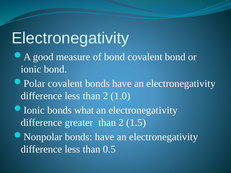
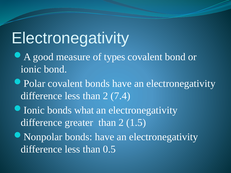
of bond: bond -> types (115, 57)
1.0: 1.0 -> 7.4 (120, 96)
